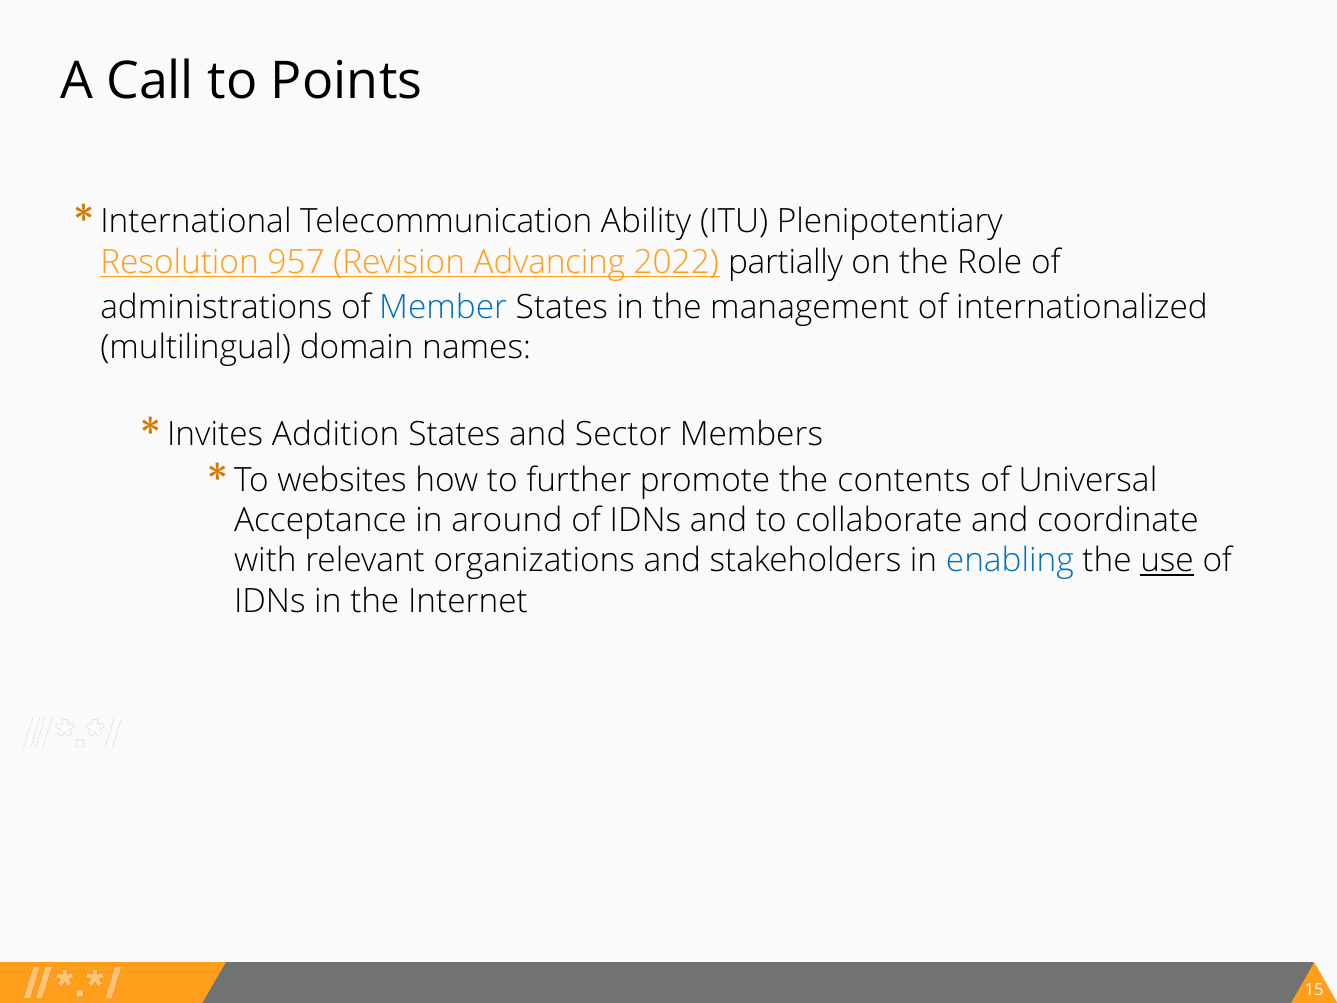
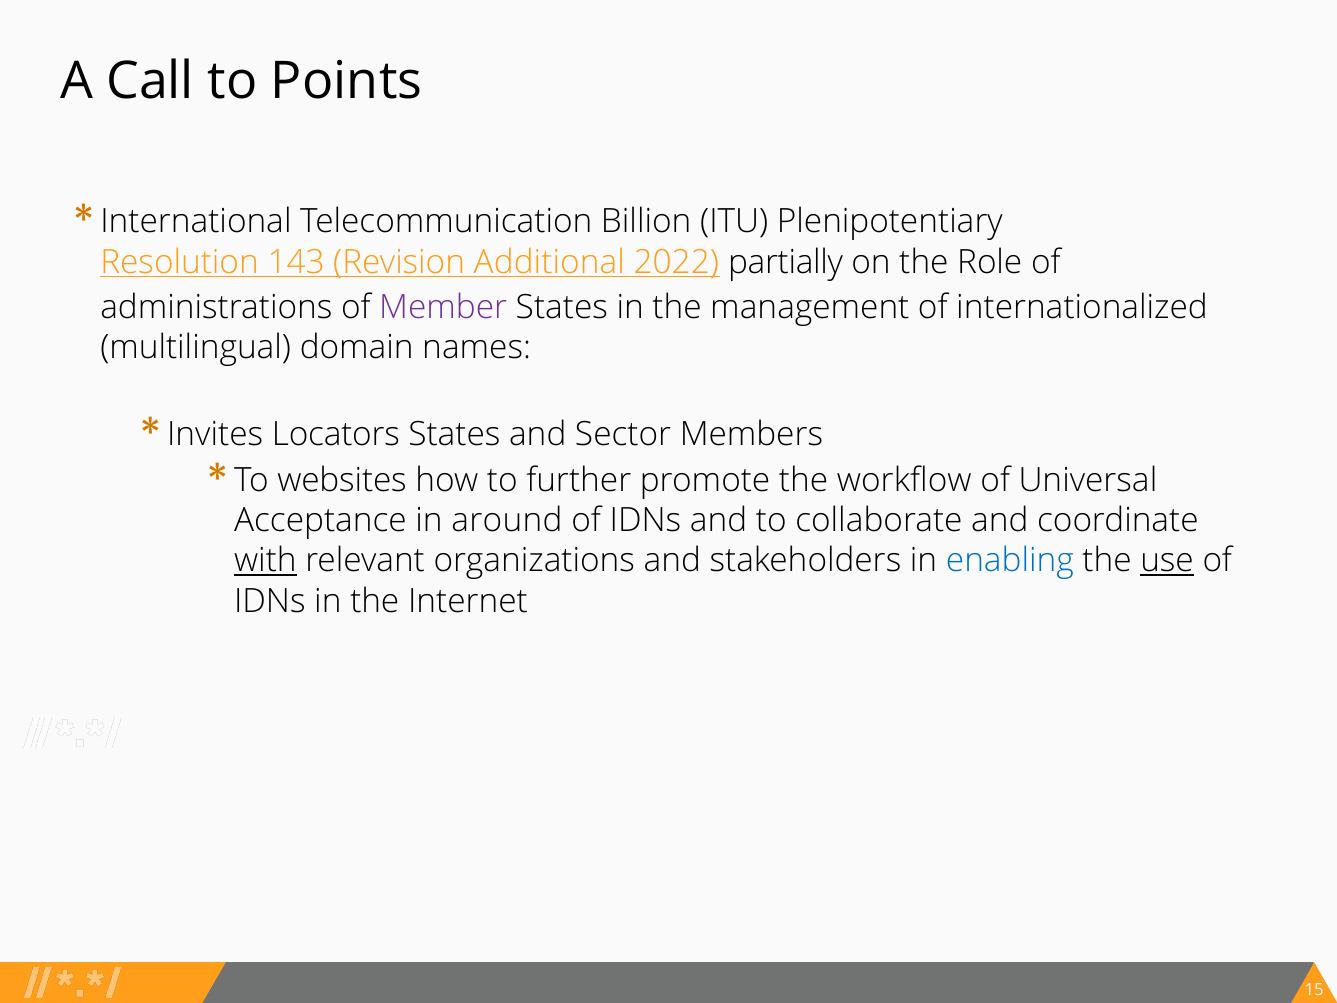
Ability: Ability -> Billion (646, 222)
957: 957 -> 143 (296, 262)
Advancing: Advancing -> Additional (549, 262)
Member colour: blue -> purple (443, 307)
Addition: Addition -> Locators (336, 434)
contents: contents -> workflow (904, 481)
with underline: none -> present (265, 561)
